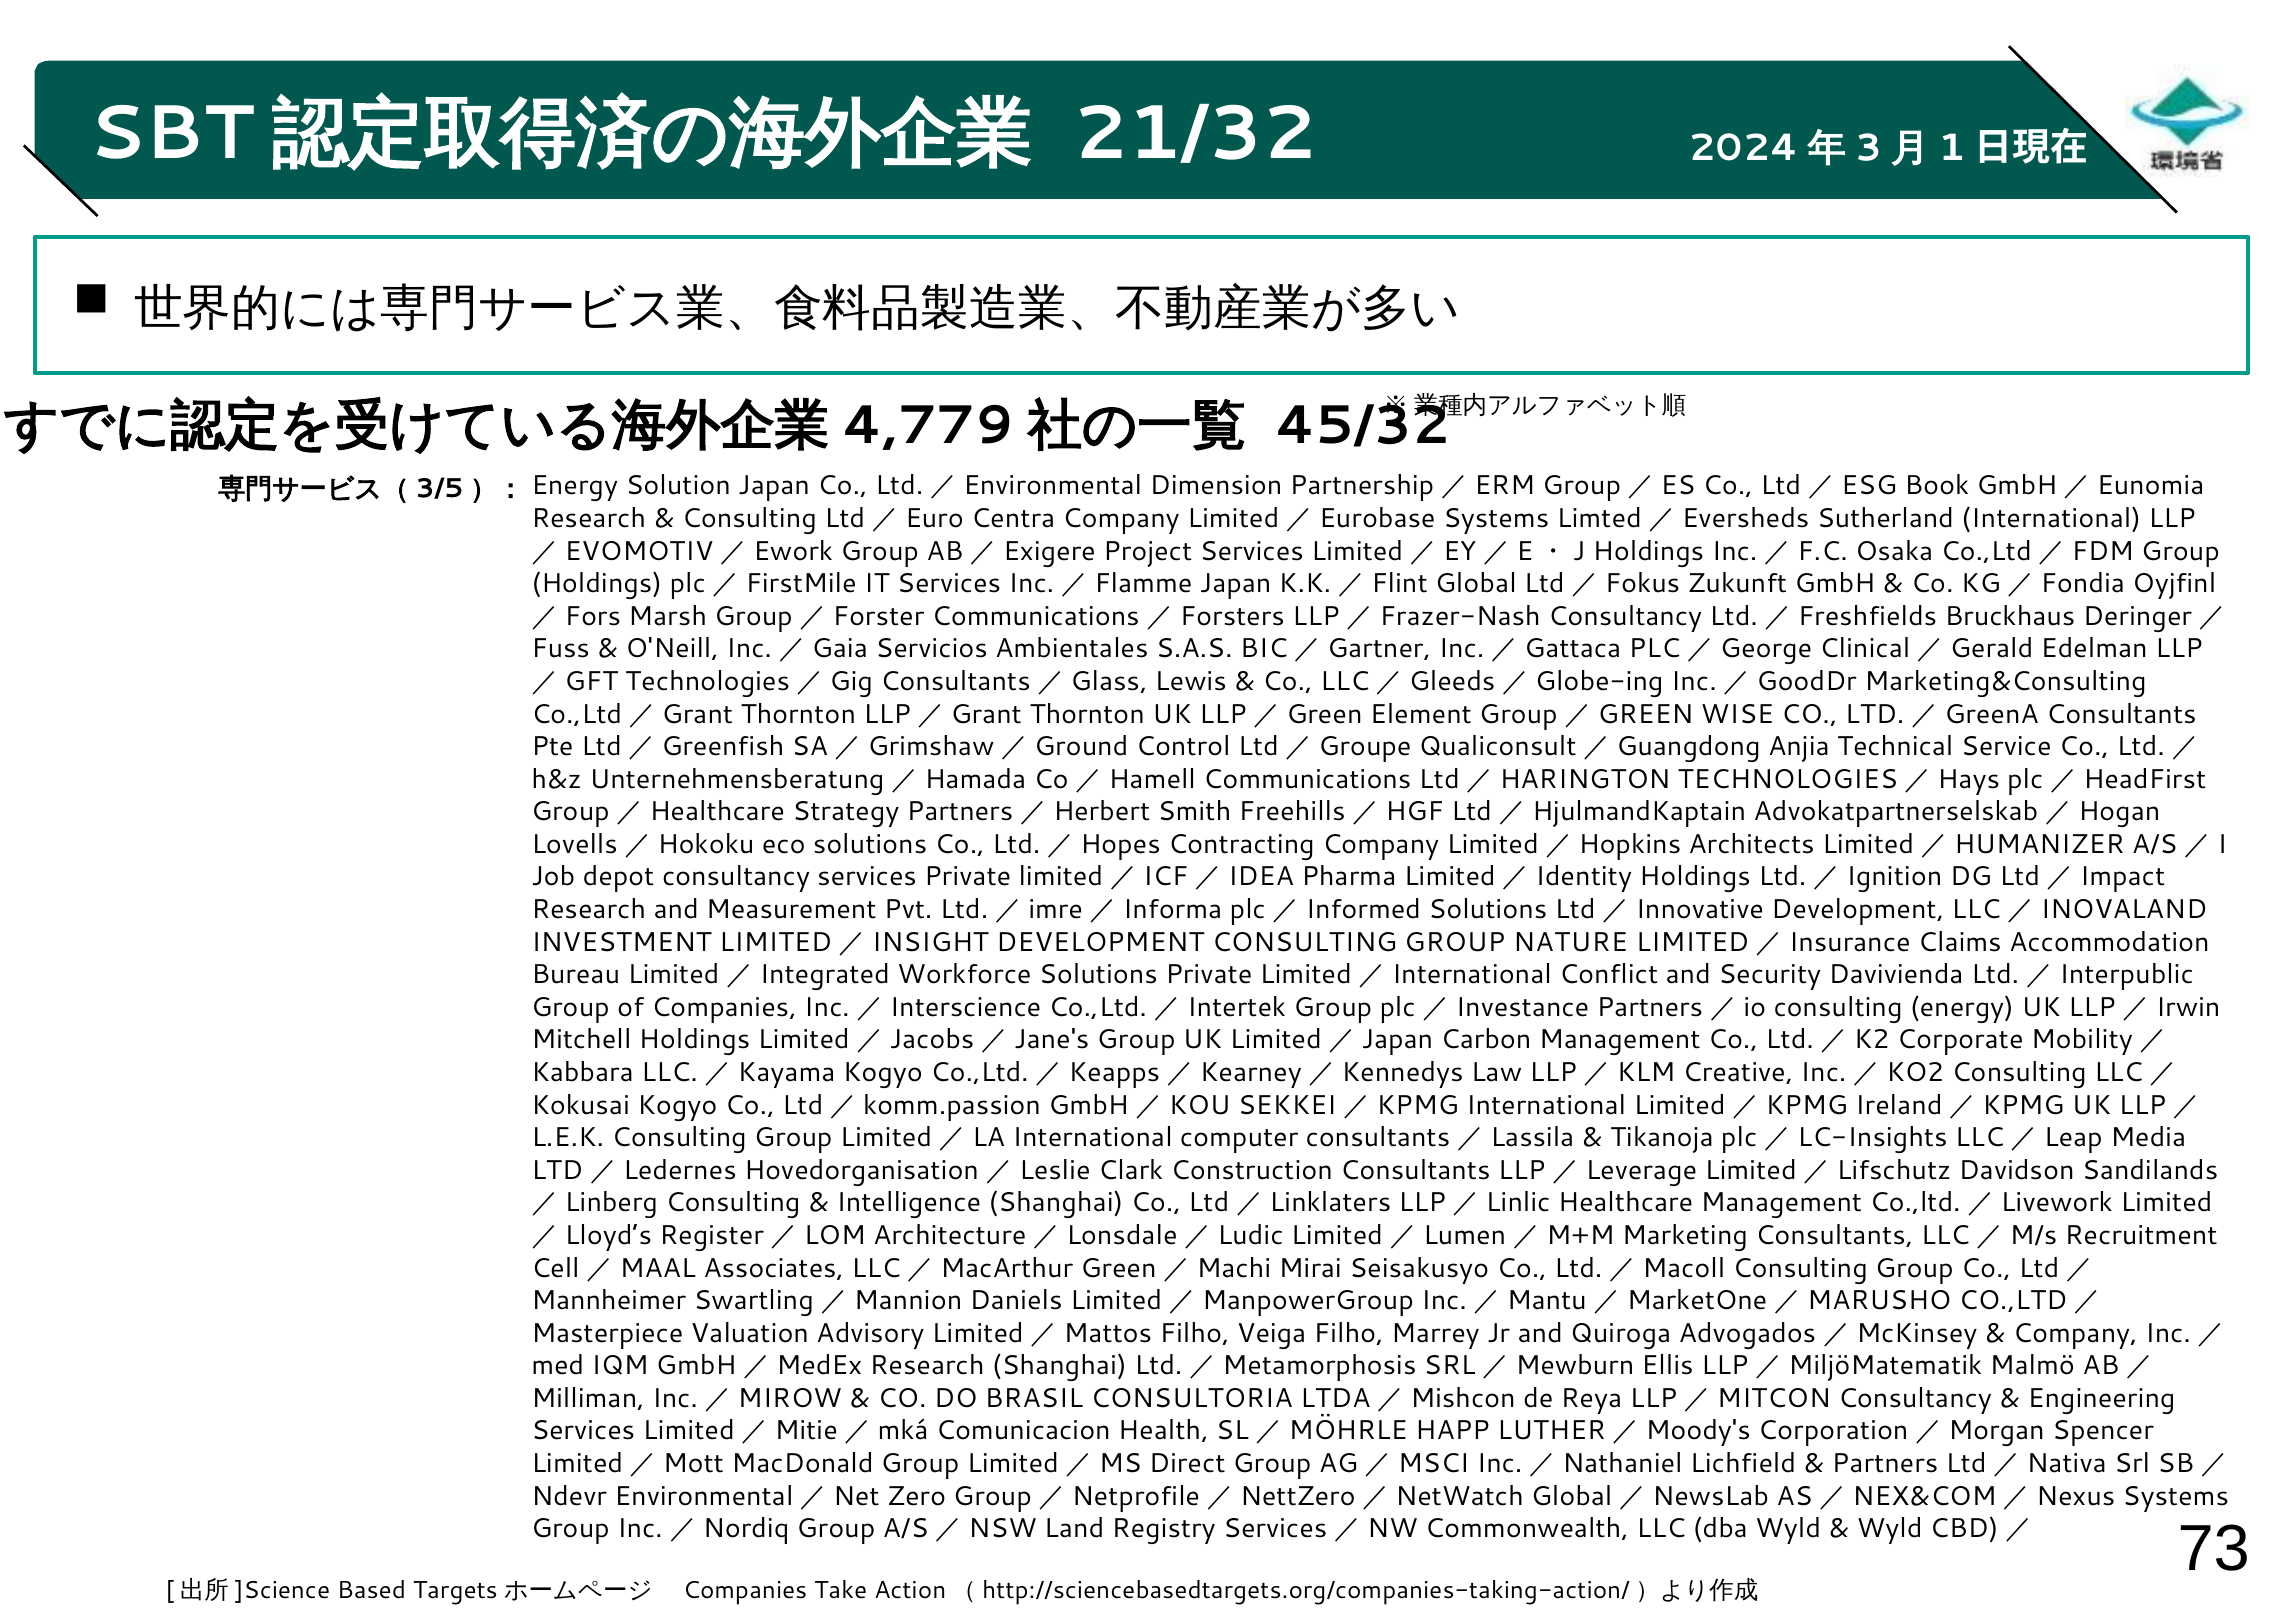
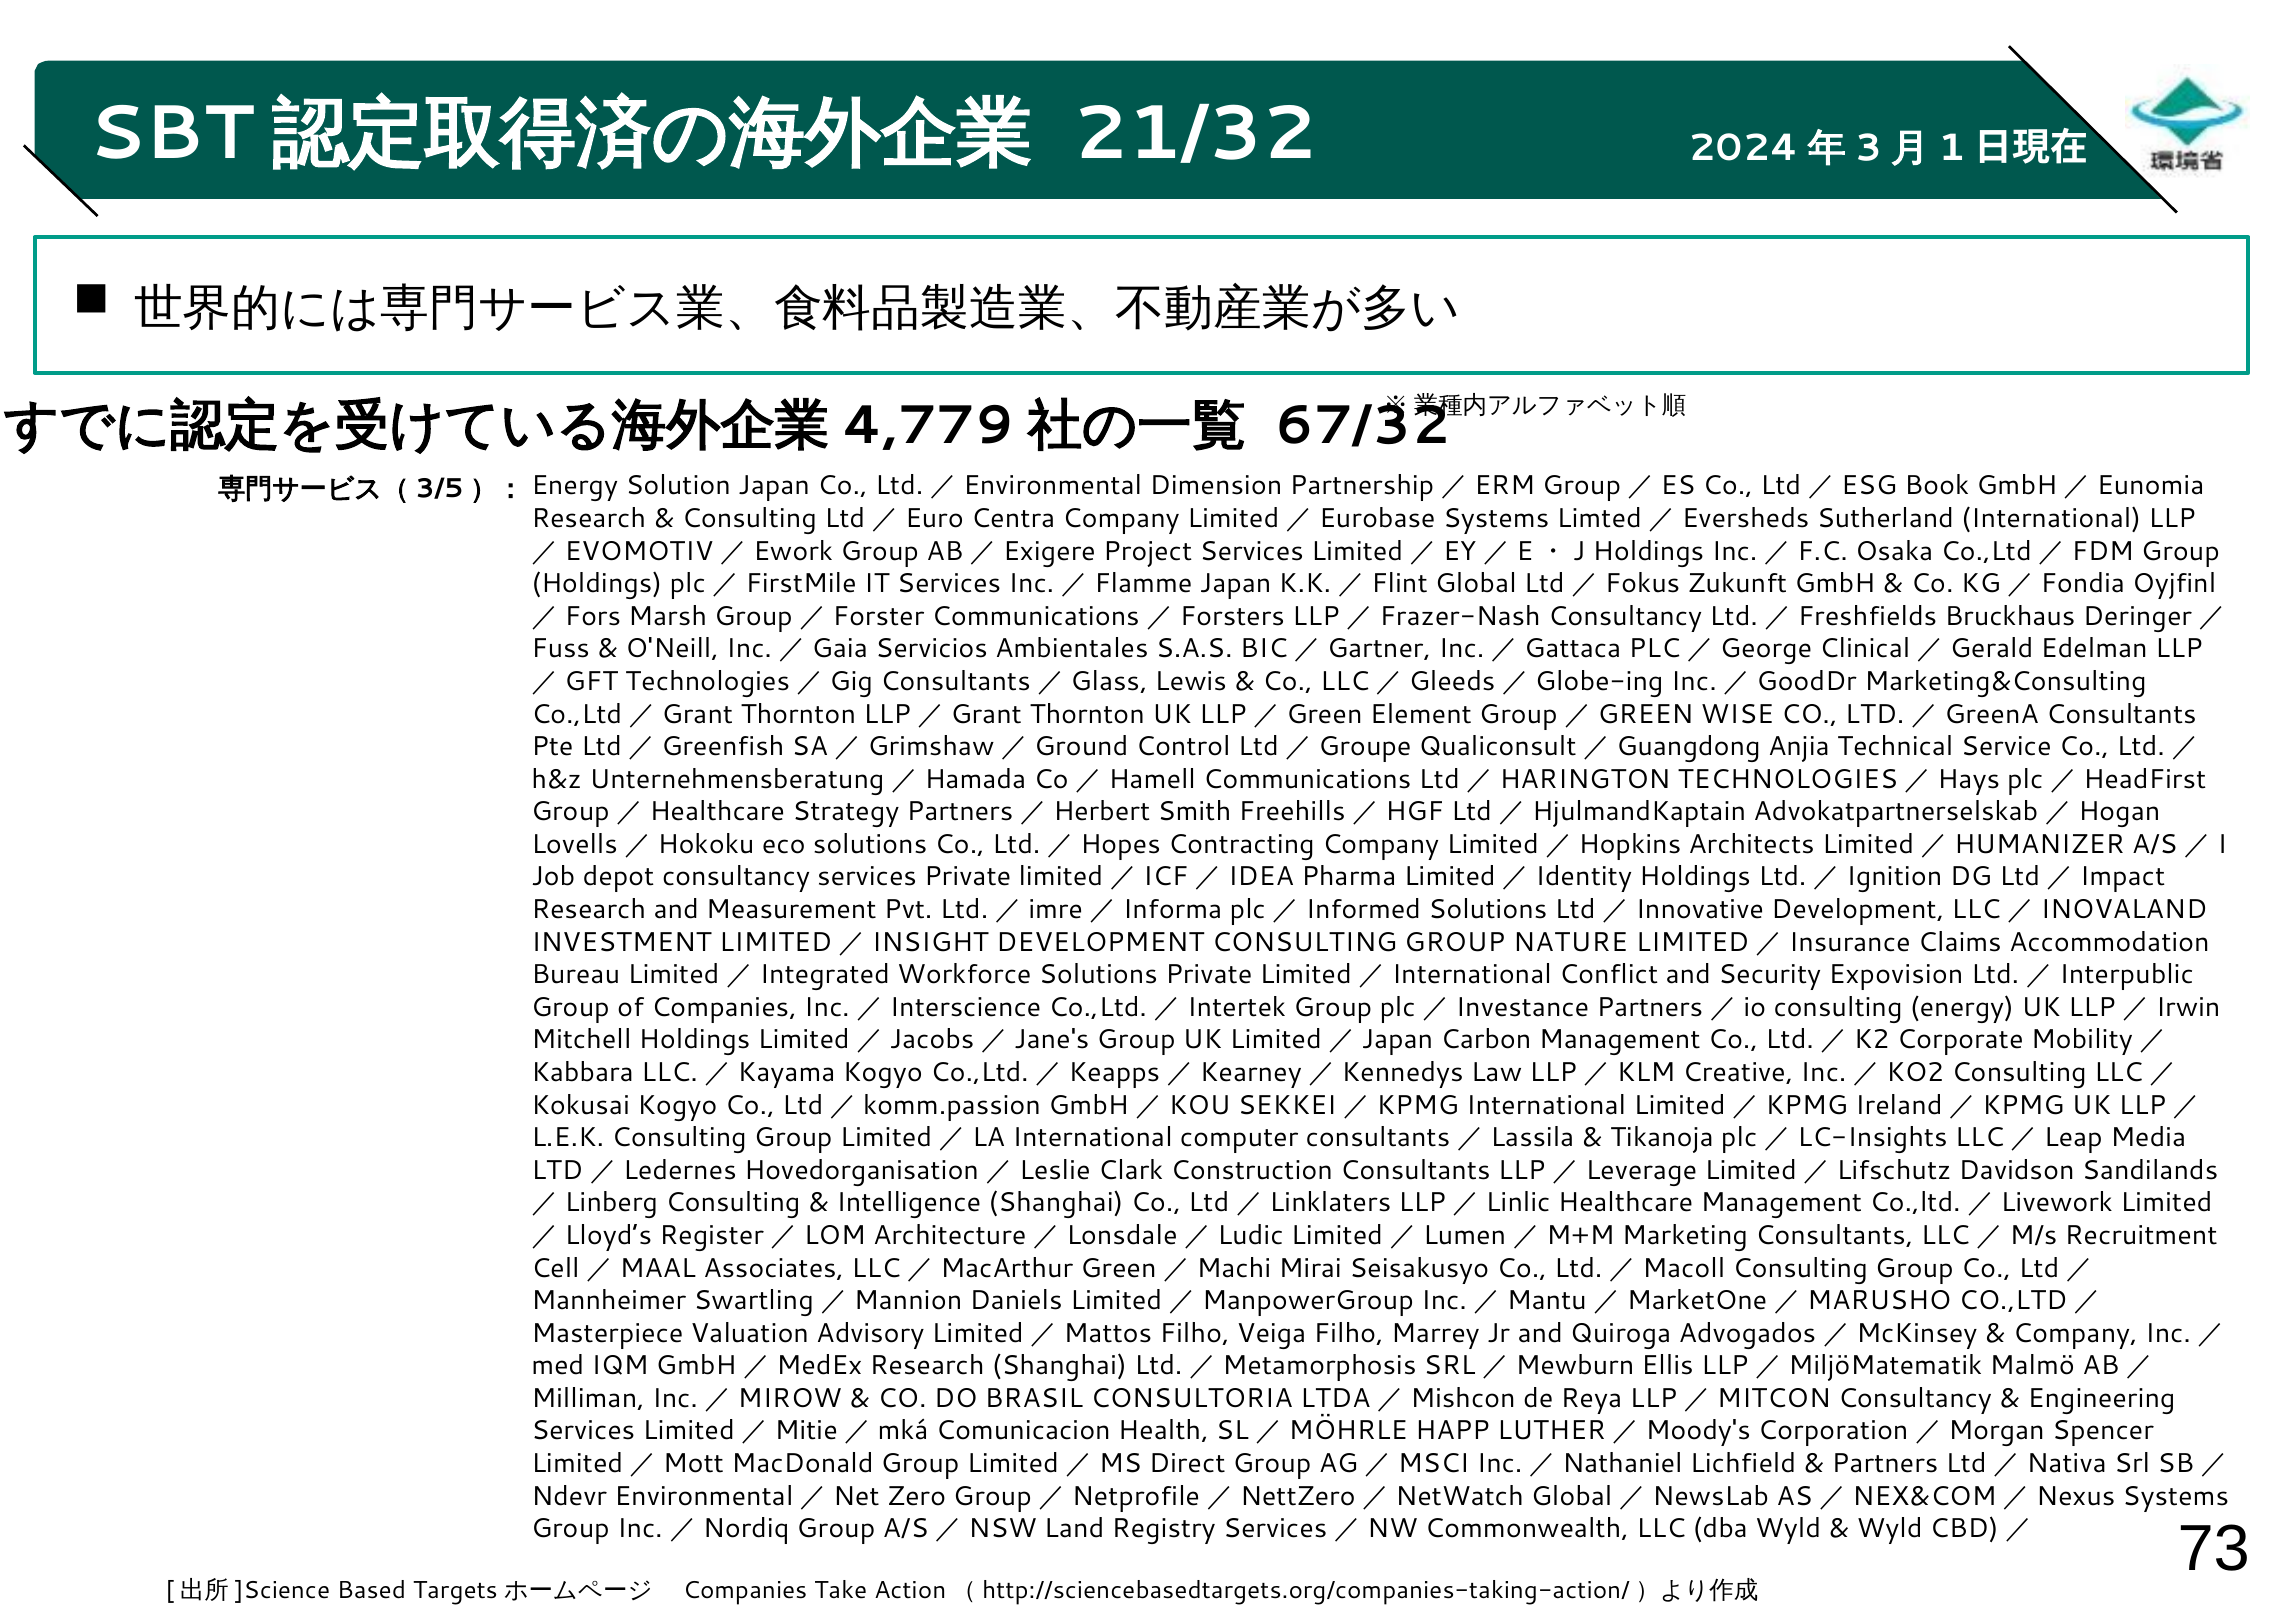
45/32: 45/32 -> 67/32 (1363, 425)
Davivienda: Davivienda -> Expovision (1896, 975)
